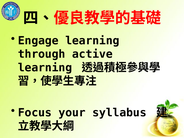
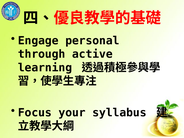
Engage learning: learning -> personal (92, 41)
